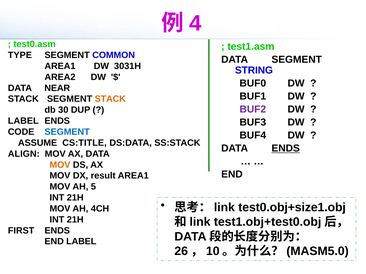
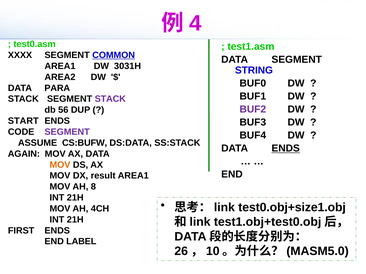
TYPE: TYPE -> XXXX (20, 55)
COMMON underline: none -> present (114, 55)
NEAR: NEAR -> PARA (57, 88)
STACK colour: orange -> purple (110, 99)
30: 30 -> 56 (63, 110)
LABEL: LABEL -> START (23, 121)
SEGMENT colour: blue -> purple (67, 132)
CS:TITLE: CS:TITLE -> CS:BUFW (85, 143)
ALIGN: ALIGN -> AGAIN (24, 154)
5: 5 -> 8 (93, 187)
